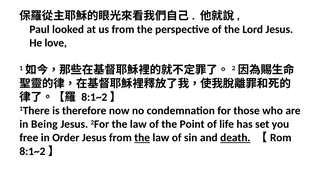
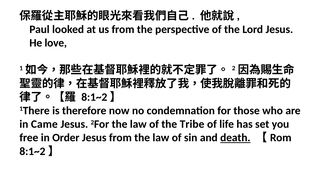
Being: Being -> Came (44, 124)
Point: Point -> Tribe (192, 124)
the underline: present -> none (142, 138)
